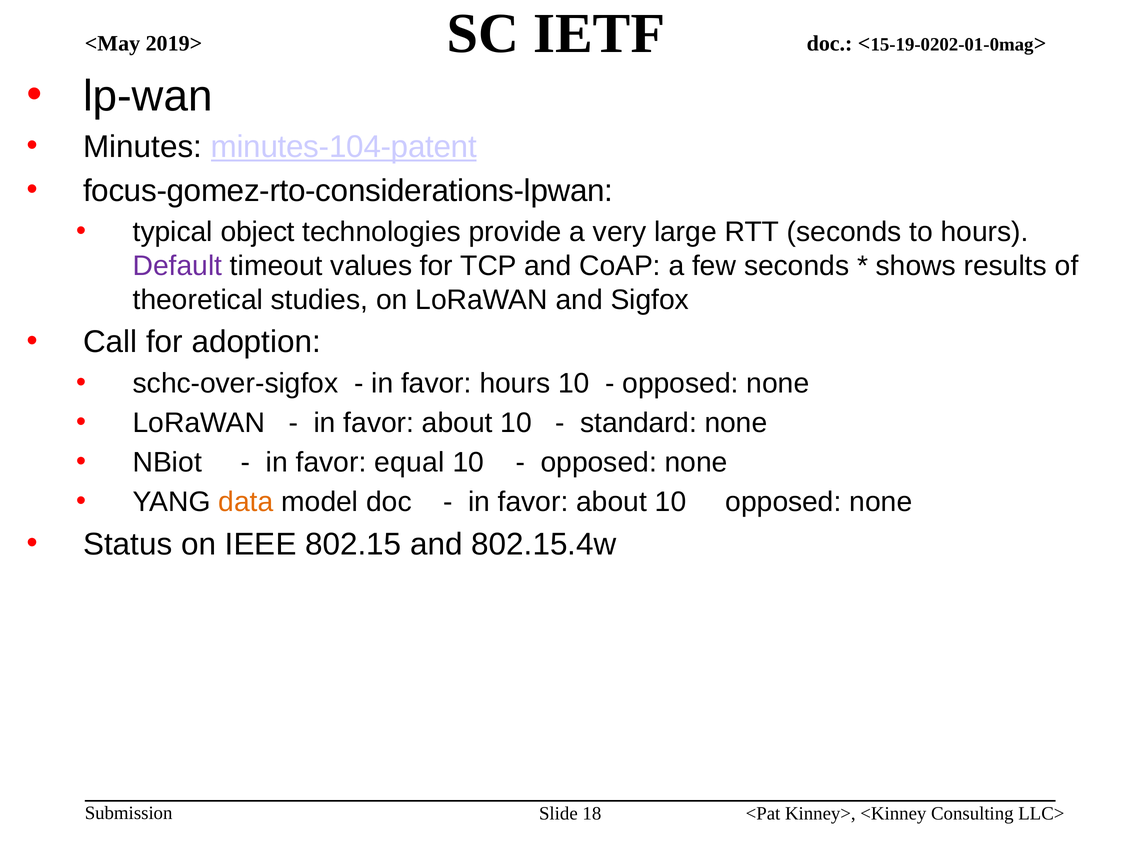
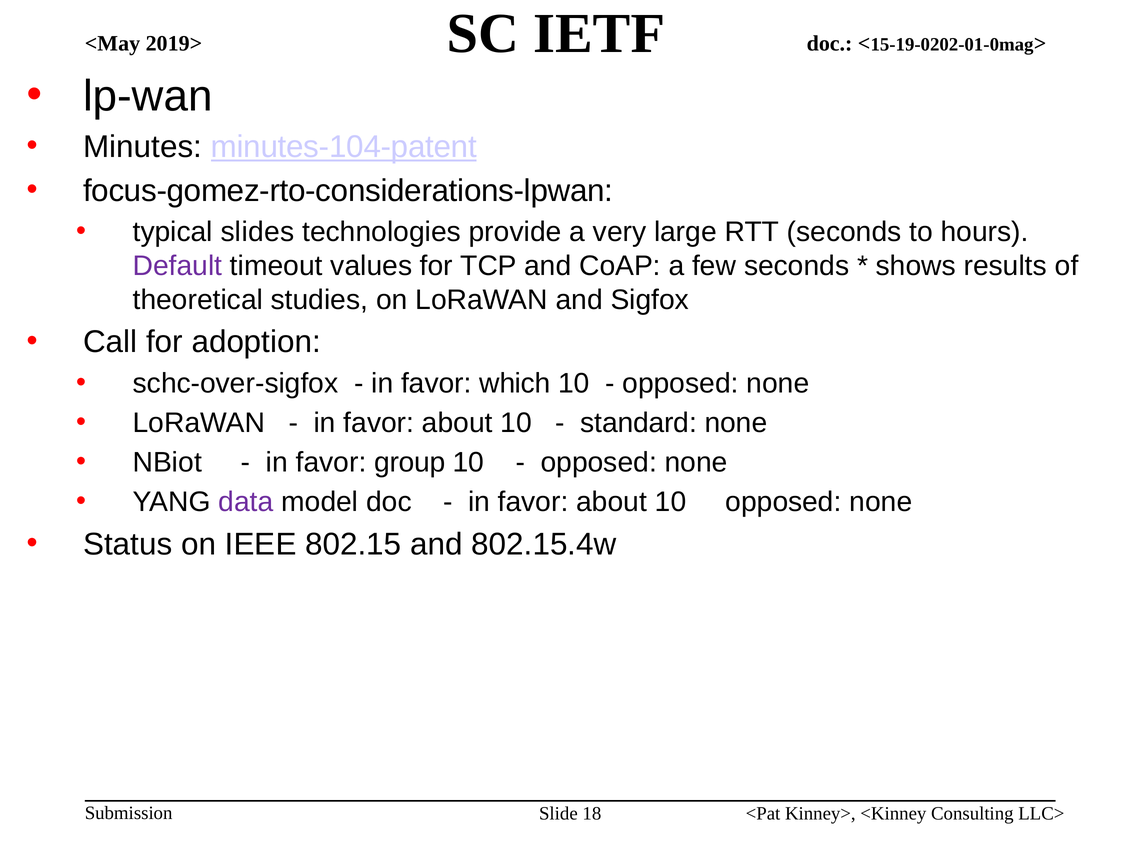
object: object -> slides (257, 232)
favor hours: hours -> which (515, 383)
equal: equal -> group (410, 463)
data colour: orange -> purple (246, 502)
